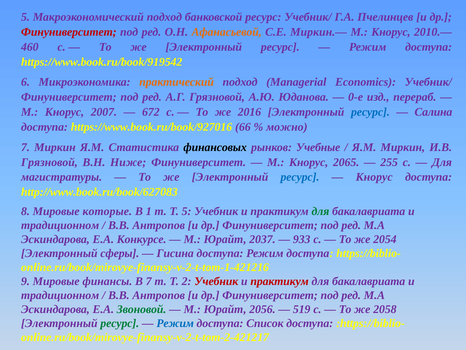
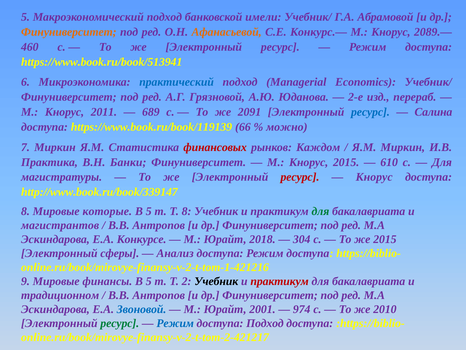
банковской ресурс: ресурс -> имели (263, 17)
Пчелинцев: Пчелинцев -> Абрамовой (385, 17)
Финуниверситет colour: red -> orange (69, 32)
Миркин.—: Миркин.— -> Конкурс.— (319, 32)
2010.—: 2010.— -> 2089.— (433, 32)
https://www.book.ru/book/919542: https://www.book.ru/book/919542 -> https://www.book.ru/book/513941 (102, 62)
практический colour: orange -> blue (177, 82)
0-е: 0-е -> 2-е (356, 97)
2007: 2007 -> 2011 (104, 112)
672: 672 -> 689 (151, 112)
2016: 2016 -> 2091 (249, 112)
https://www.book.ru/book/927016: https://www.book.ru/book/927016 -> https://www.book.ru/book/119139 (151, 127)
финансовых colour: black -> red (215, 147)
Учебные: Учебные -> Каждом (318, 147)
Грязновой: Грязновой -> Практика (49, 162)
Ниже: Ниже -> Банки (128, 162)
Кнорус 2065: 2065 -> 2015 (346, 162)
255: 255 -> 610 (389, 162)
ресурс colour: blue -> red (300, 177)
http://www.book.ru/book/627083: http://www.book.ru/book/627083 -> http://www.book.ru/book/339147 (99, 192)
1: 1 -> 5 (149, 211)
Т 5: 5 -> 8 (187, 211)
традиционном: традиционном -> магистрантов (60, 225)
2037: 2037 -> 2018 (262, 239)
933: 933 -> 304 (302, 239)
же 2054: 2054 -> 2015 (385, 239)
Гисина: Гисина -> Анализ (175, 253)
финансы В 7: 7 -> 5 (149, 281)
Учебник colour: red -> black (216, 281)
Звоновой colour: green -> blue (142, 309)
2056: 2056 -> 2001 (262, 309)
519: 519 -> 974 (302, 309)
2058: 2058 -> 2010 (385, 309)
доступа Список: Список -> Подход (265, 323)
